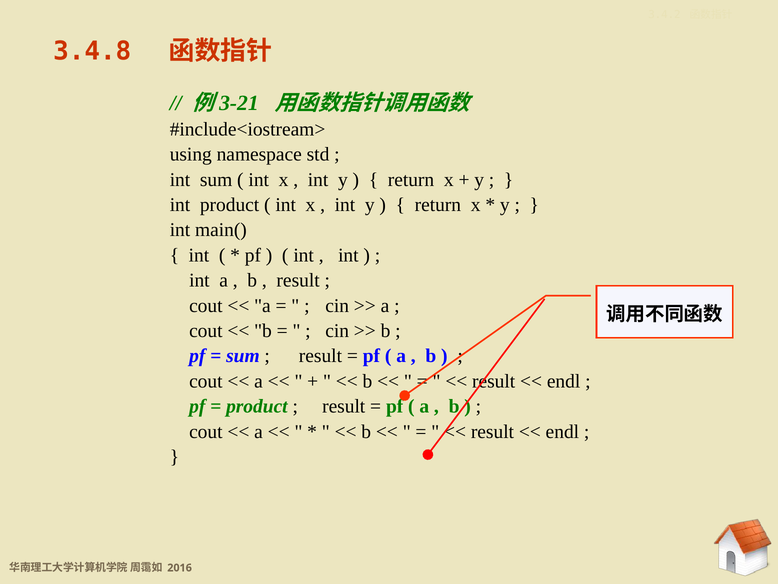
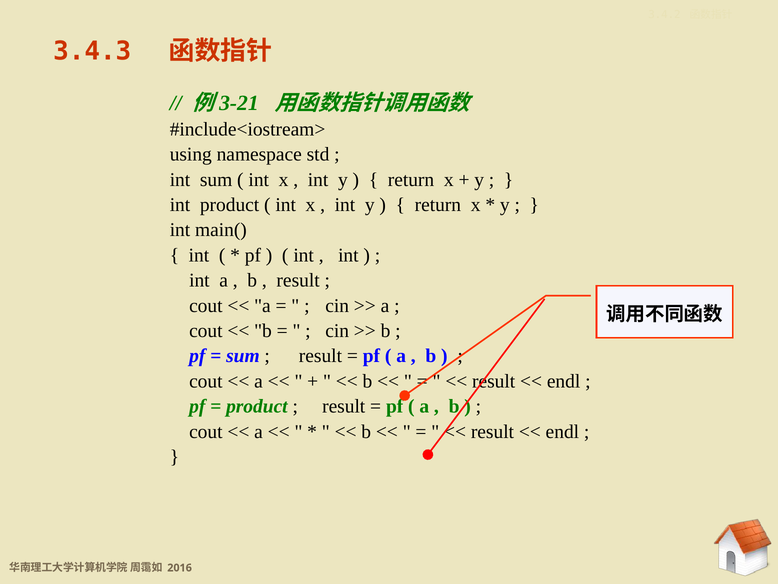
3.4.8: 3.4.8 -> 3.4.3 (92, 51)
